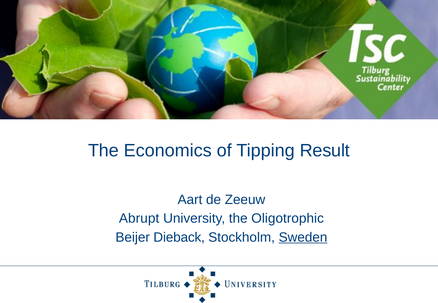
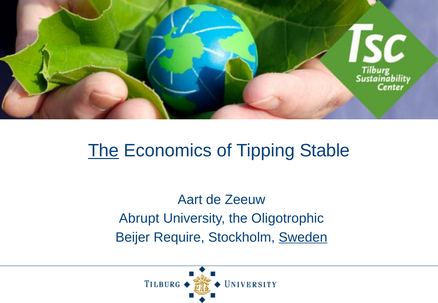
The underline: none -> present (103, 151)
Result: Result -> Stable (325, 151)
Dieback: Dieback -> Require (179, 237)
